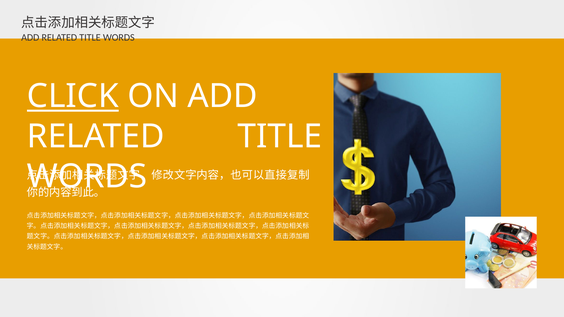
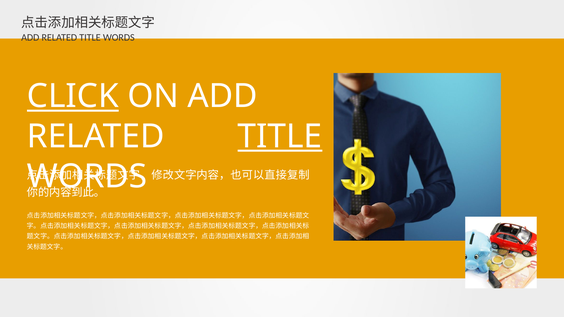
TITLE underline: none -> present (280, 136)
